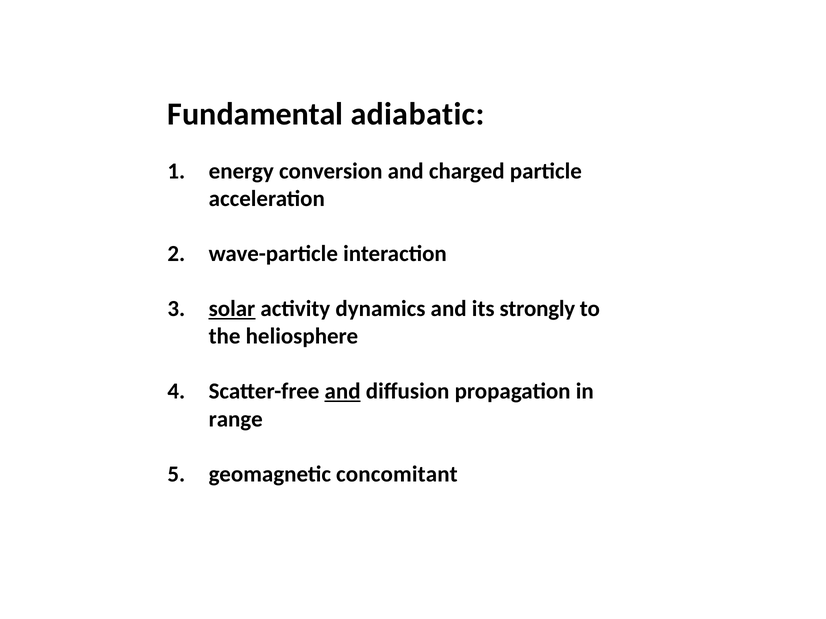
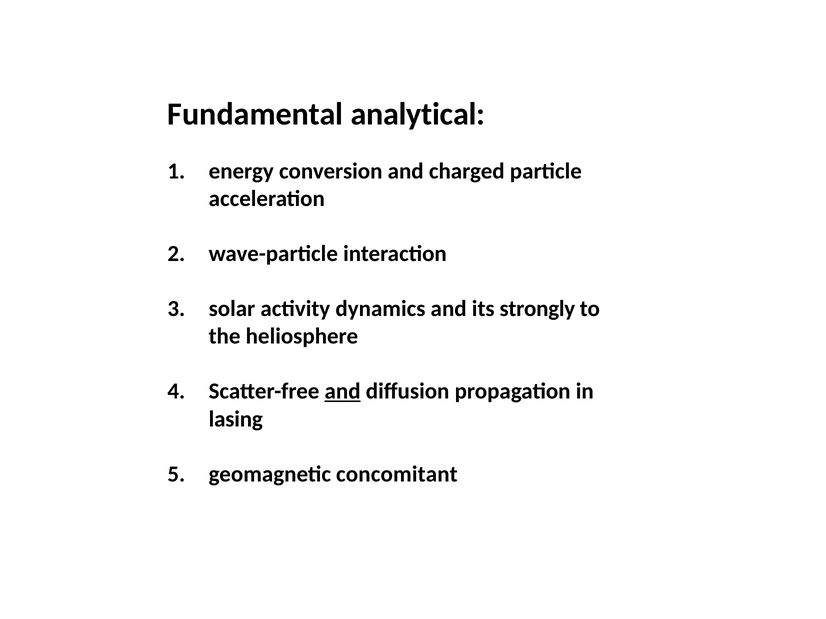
adiabatic: adiabatic -> analytical (418, 114)
solar underline: present -> none (232, 309)
range: range -> lasing (236, 419)
